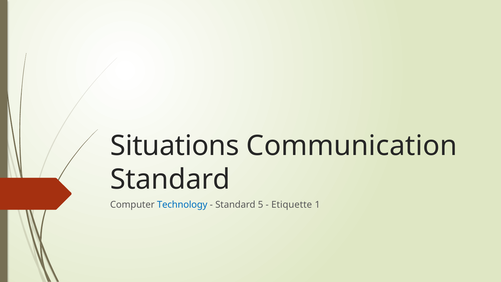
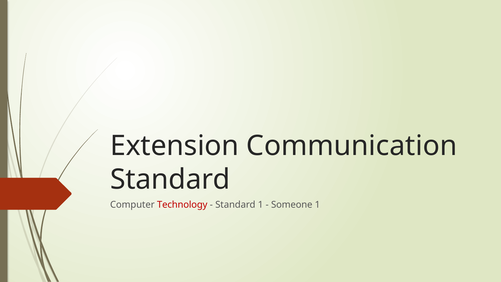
Situations: Situations -> Extension (175, 146)
Technology colour: blue -> red (182, 204)
Standard 5: 5 -> 1 (261, 204)
Etiquette: Etiquette -> Someone (292, 204)
